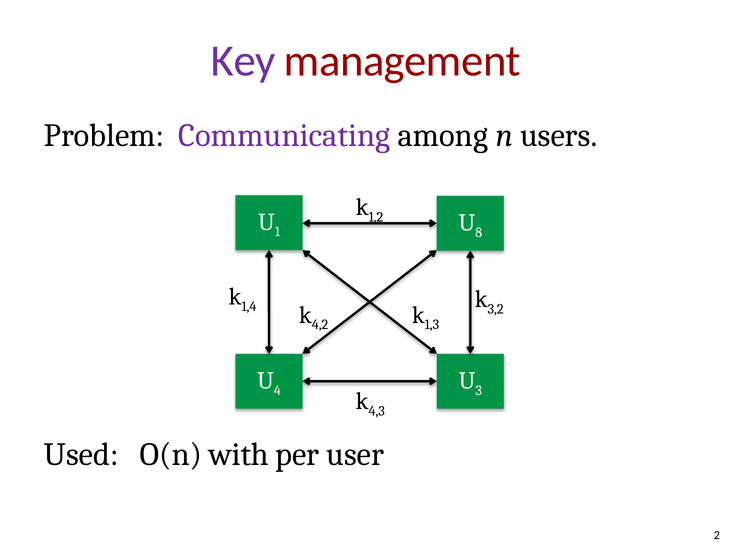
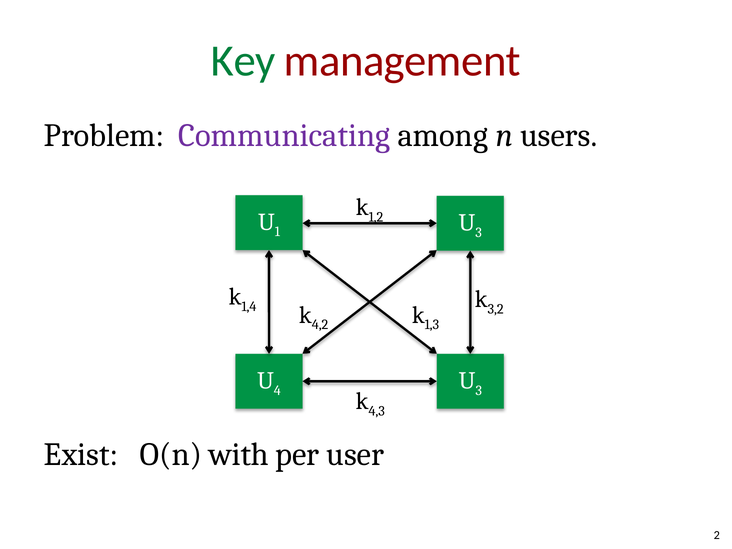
Key colour: purple -> green (243, 61)
8: 8 -> 3 (479, 232)
Used: Used -> Exist (81, 454)
